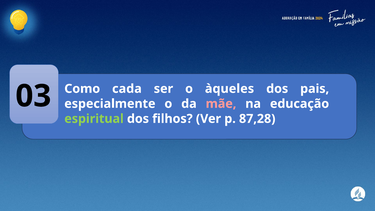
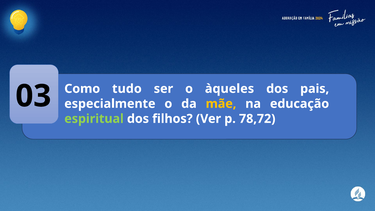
cada: cada -> tudo (127, 89)
mãe colour: pink -> yellow (221, 104)
87,28: 87,28 -> 78,72 (257, 119)
